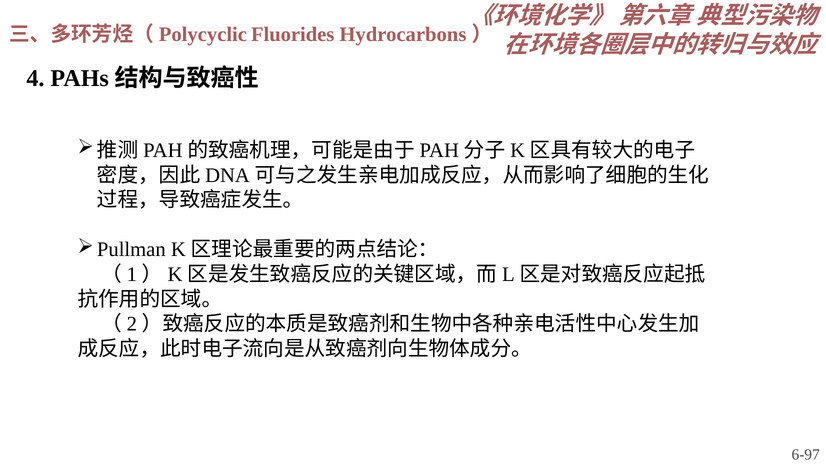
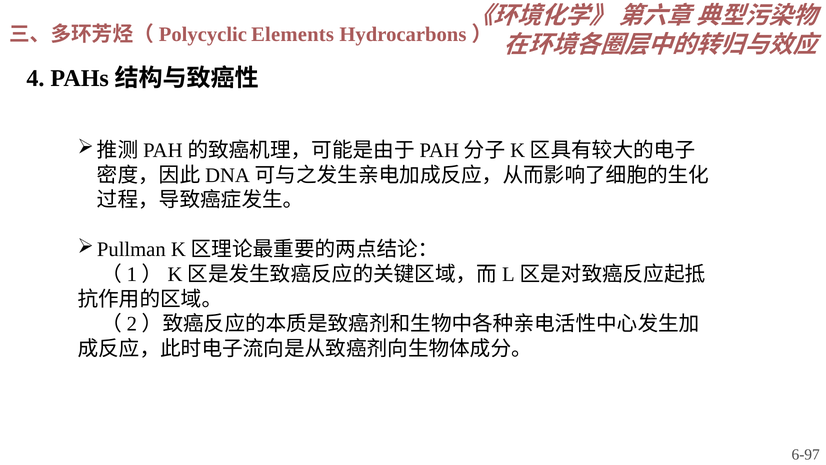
Fluorides: Fluorides -> Elements (293, 35)
